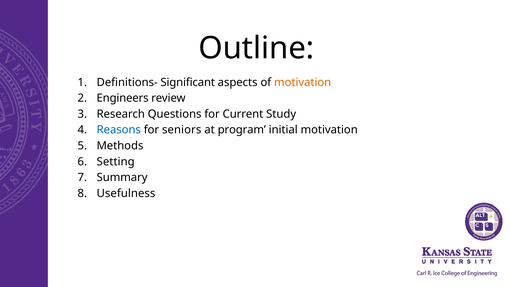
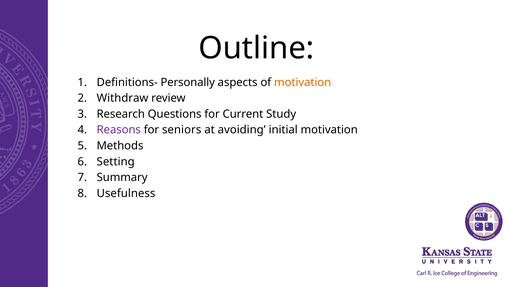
Significant: Significant -> Personally (188, 82)
Engineers: Engineers -> Withdraw (123, 98)
Reasons colour: blue -> purple (119, 130)
program: program -> avoiding (242, 130)
